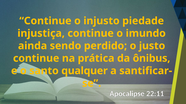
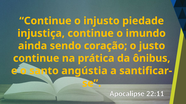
perdido: perdido -> coração (106, 46)
qualquer: qualquer -> angústia (84, 71)
